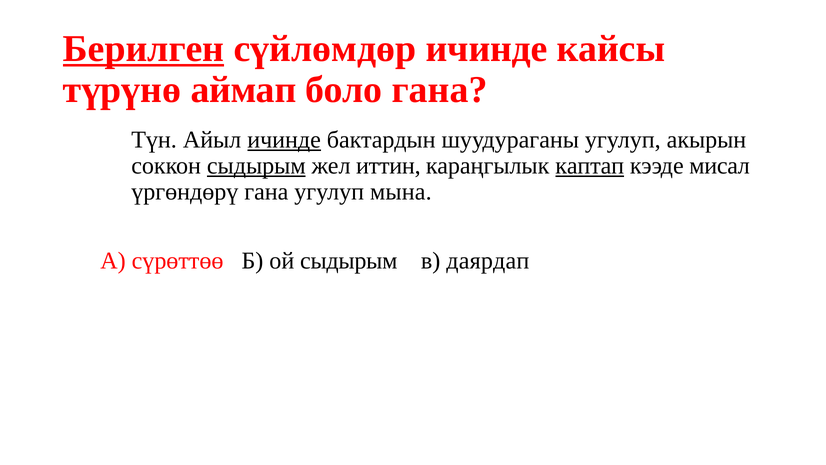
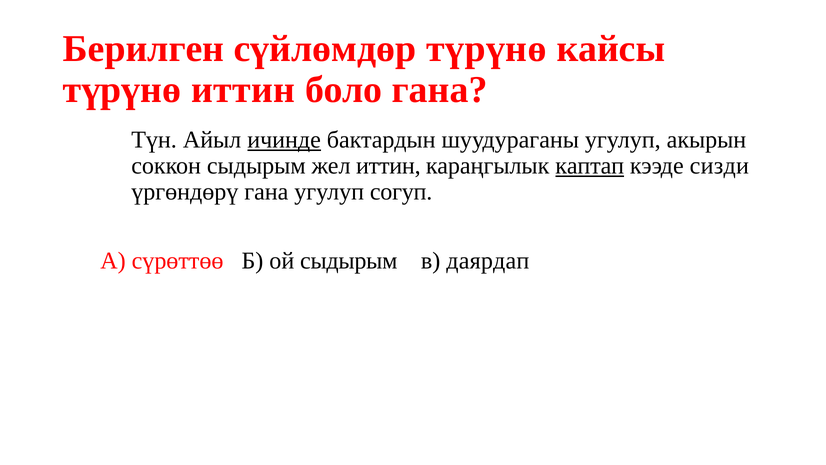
Берилген underline: present -> none (144, 49)
сүйлөмдөр ичинде: ичинде -> түрүнө (486, 49)
түрүнө аймап: аймап -> иттин (243, 90)
сыдырым underline: present -> none (256, 166)
мисал: мисал -> сизди (719, 166)
мына: мына -> согуп (401, 192)
